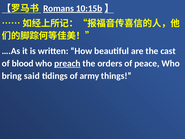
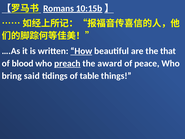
How underline: none -> present (81, 51)
cast: cast -> that (168, 51)
orders: orders -> award (110, 63)
army: army -> table (89, 76)
